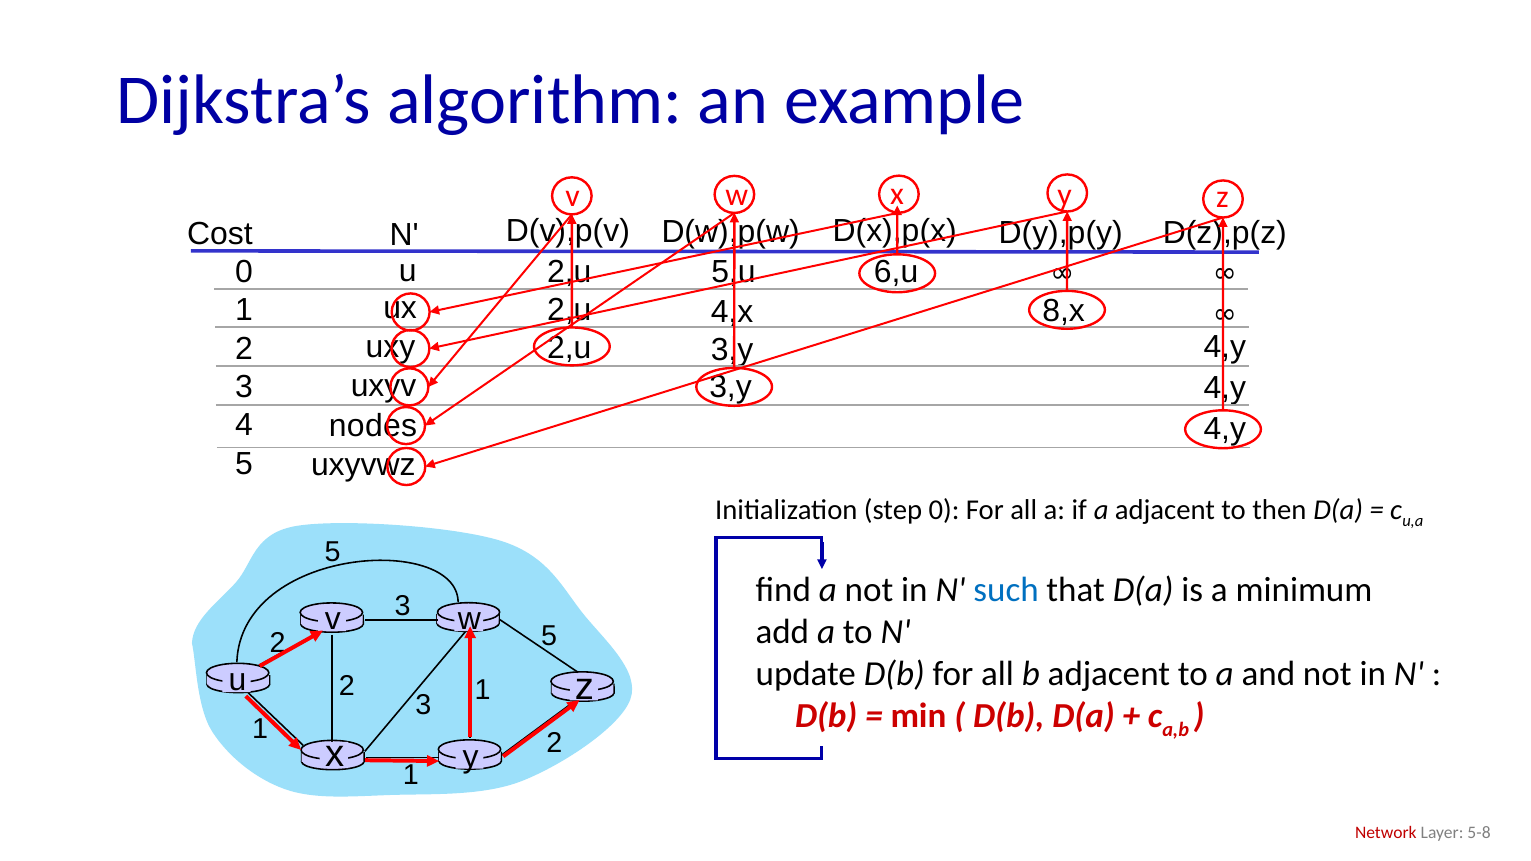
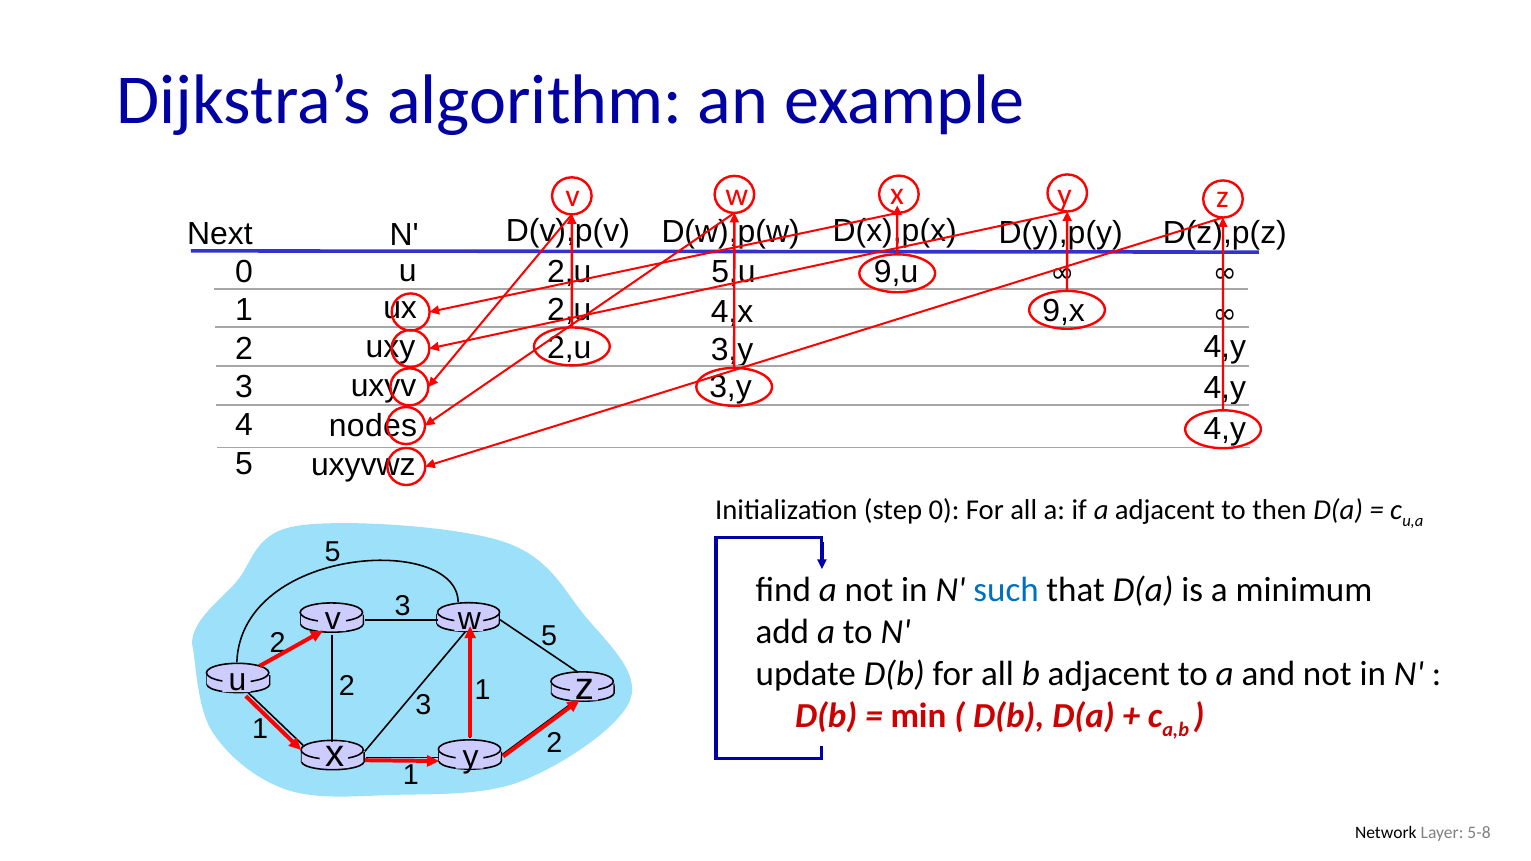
Cost: Cost -> Next (220, 234)
6,u: 6,u -> 9,u (896, 272)
8,x: 8,x -> 9,x (1064, 311)
Network colour: red -> black (1386, 833)
